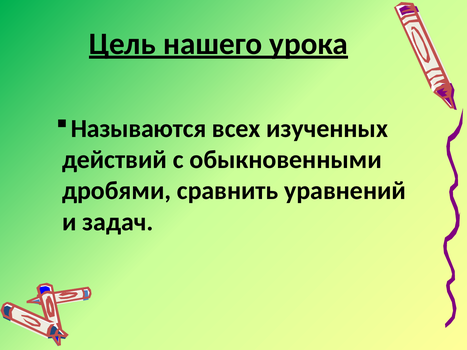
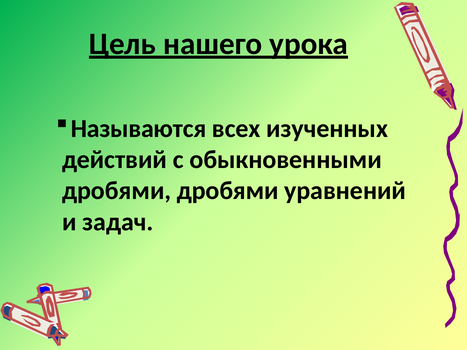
дробями сравнить: сравнить -> дробями (228, 191)
